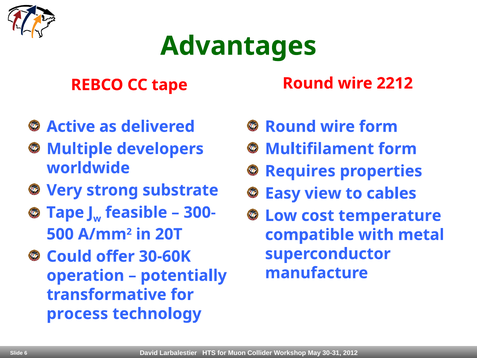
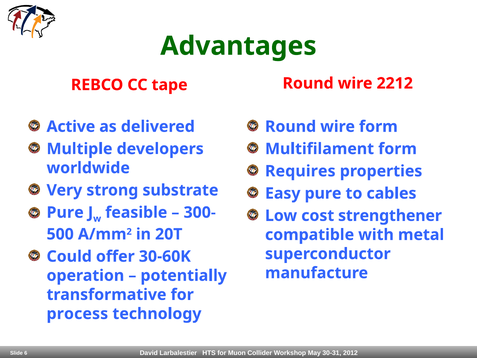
Easy view: view -> pure (323, 193)
Tape: Tape -> Pure (65, 212)
temperature: temperature -> strengthener (390, 216)
